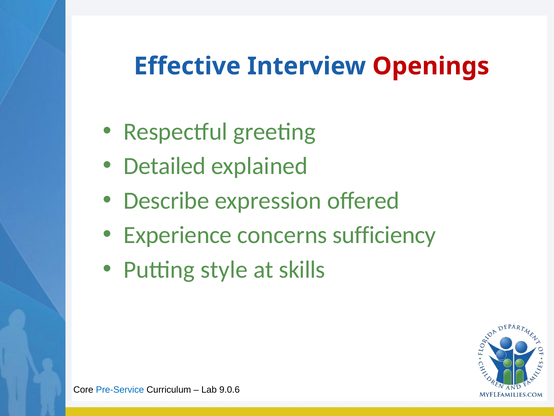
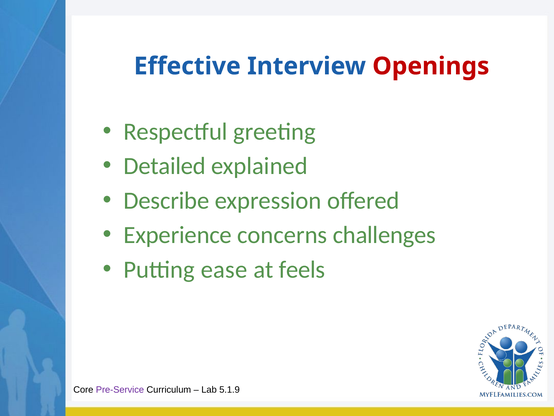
sufficiency: sufficiency -> challenges (384, 235)
style: style -> ease (224, 269)
skills: skills -> feels (302, 269)
Pre-Service colour: blue -> purple (120, 389)
9.0.6: 9.0.6 -> 5.1.9 (230, 389)
